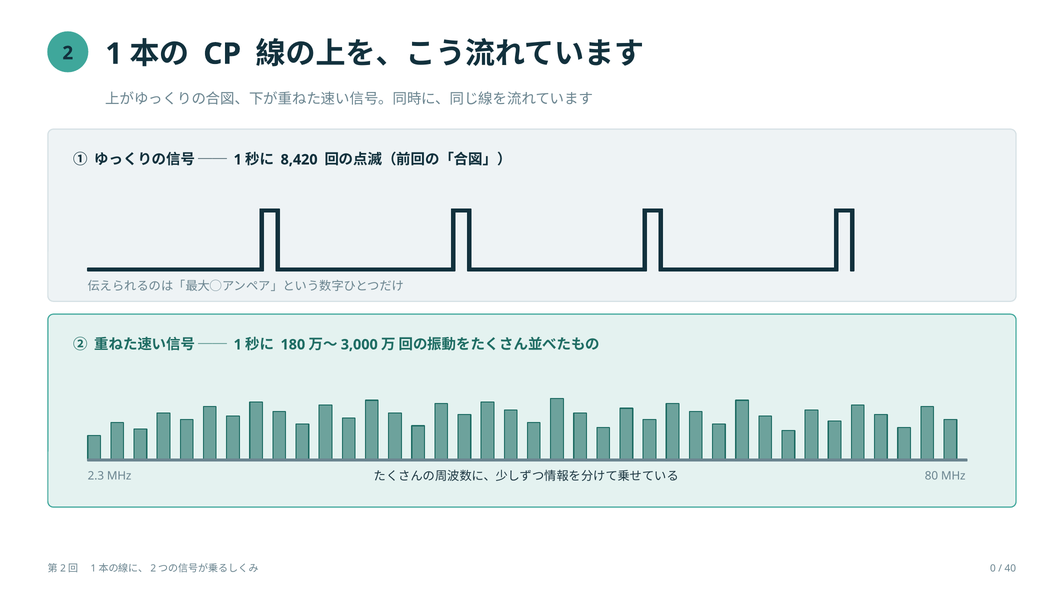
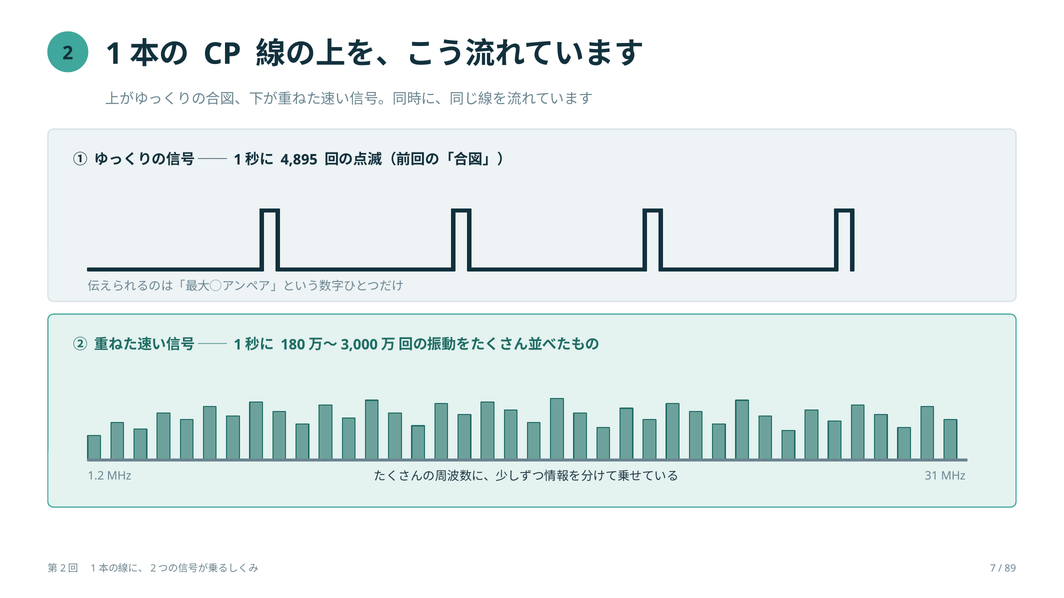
8,420: 8,420 -> 4,895 (299, 160)
2.3: 2.3 -> 1.2 (96, 476)
80: 80 -> 31 (931, 476)
0: 0 -> 7 (993, 569)
40: 40 -> 89 (1010, 569)
